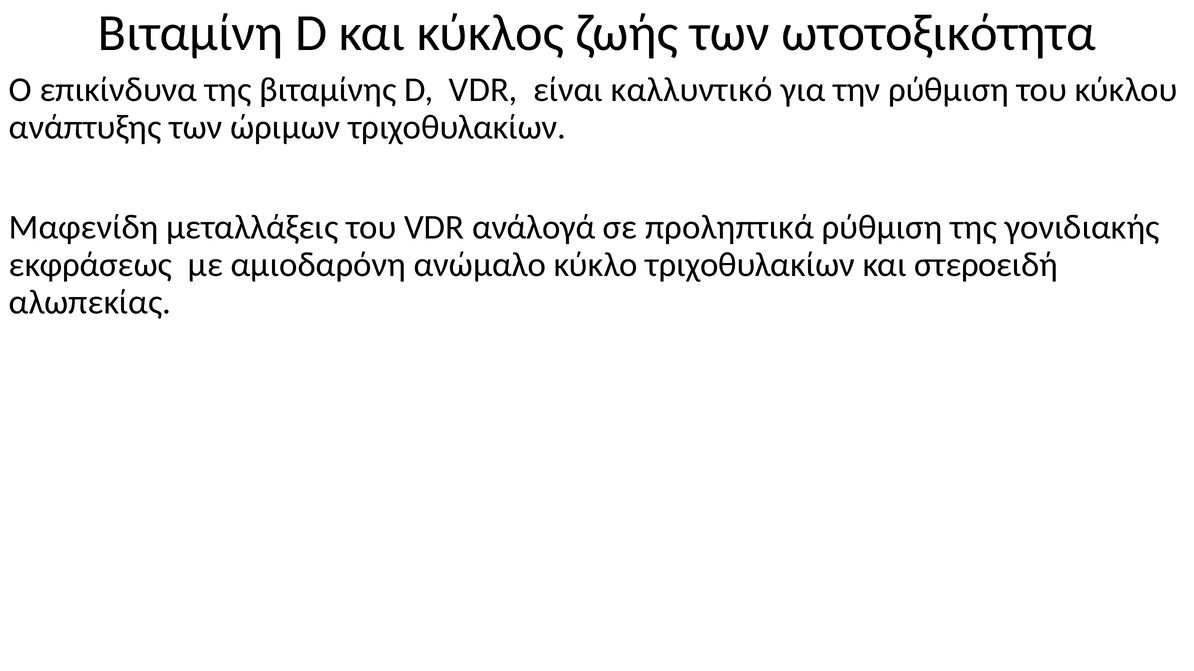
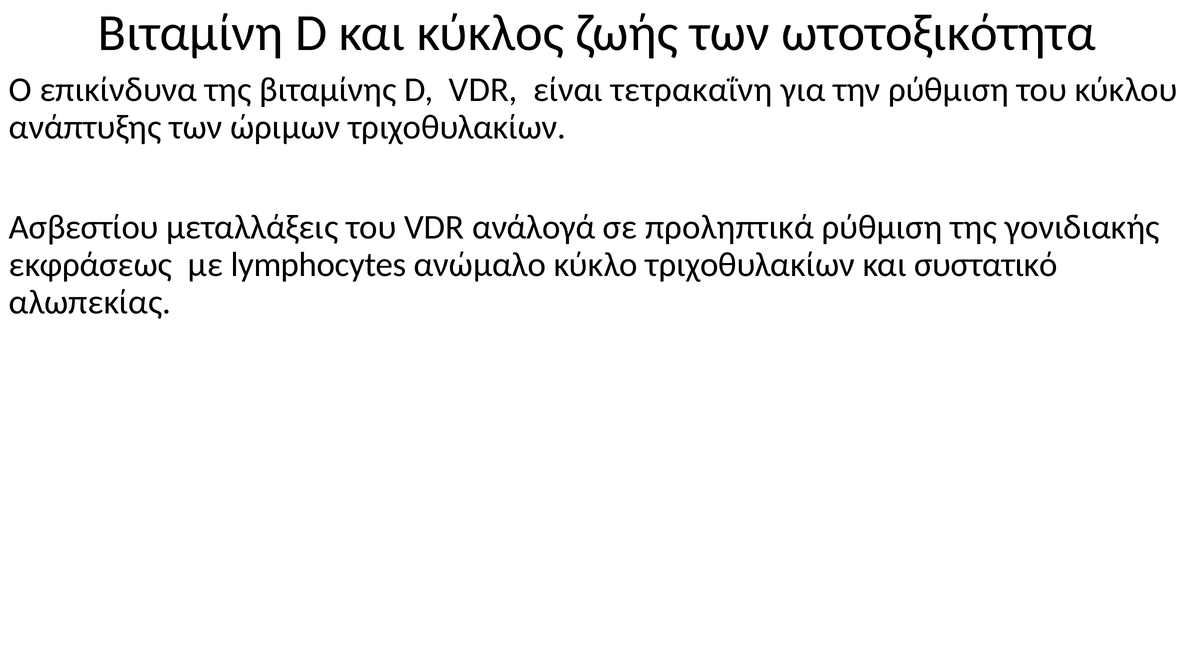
καλλυντικό: καλλυντικό -> τετρακαΐνη (692, 90)
Μαφενίδη: Μαφενίδη -> Ασβεστίου (84, 228)
αμιοδαρόνη: αμιοδαρόνη -> lymphocytes (318, 265)
στεροειδή: στεροειδή -> συστατικό (986, 265)
